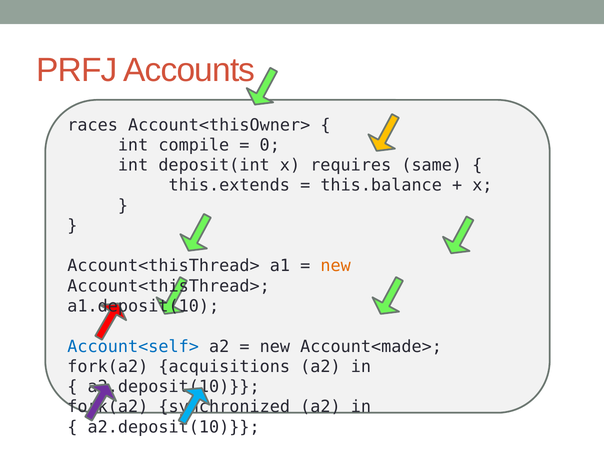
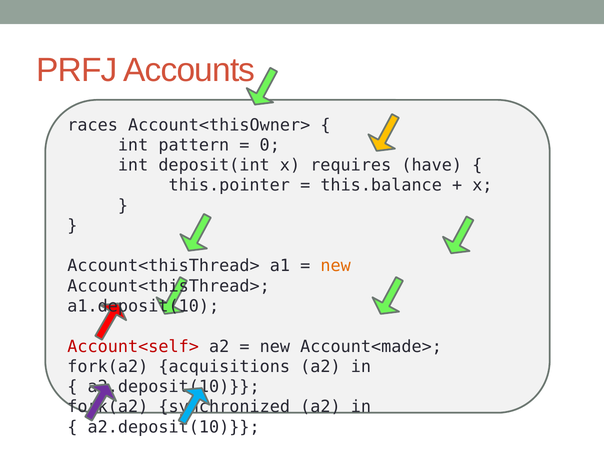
compile: compile -> pattern (194, 145)
same: same -> have (432, 165)
this.extends: this.extends -> this.pointer (229, 185)
Account<self> colour: blue -> red (133, 347)
